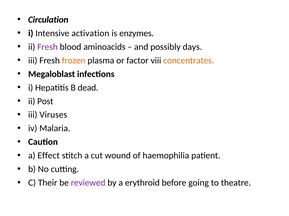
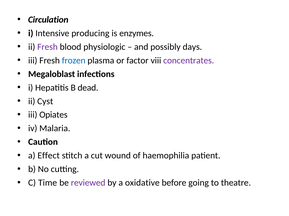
activation: activation -> producing (90, 33)
aminoacids: aminoacids -> physiologic (104, 47)
frozen colour: orange -> blue (74, 61)
concentrates colour: orange -> purple (189, 61)
Post: Post -> Cyst (45, 102)
Viruses: Viruses -> Opiates (53, 115)
Their: Their -> Time (48, 183)
erythroid: erythroid -> oxidative (142, 183)
